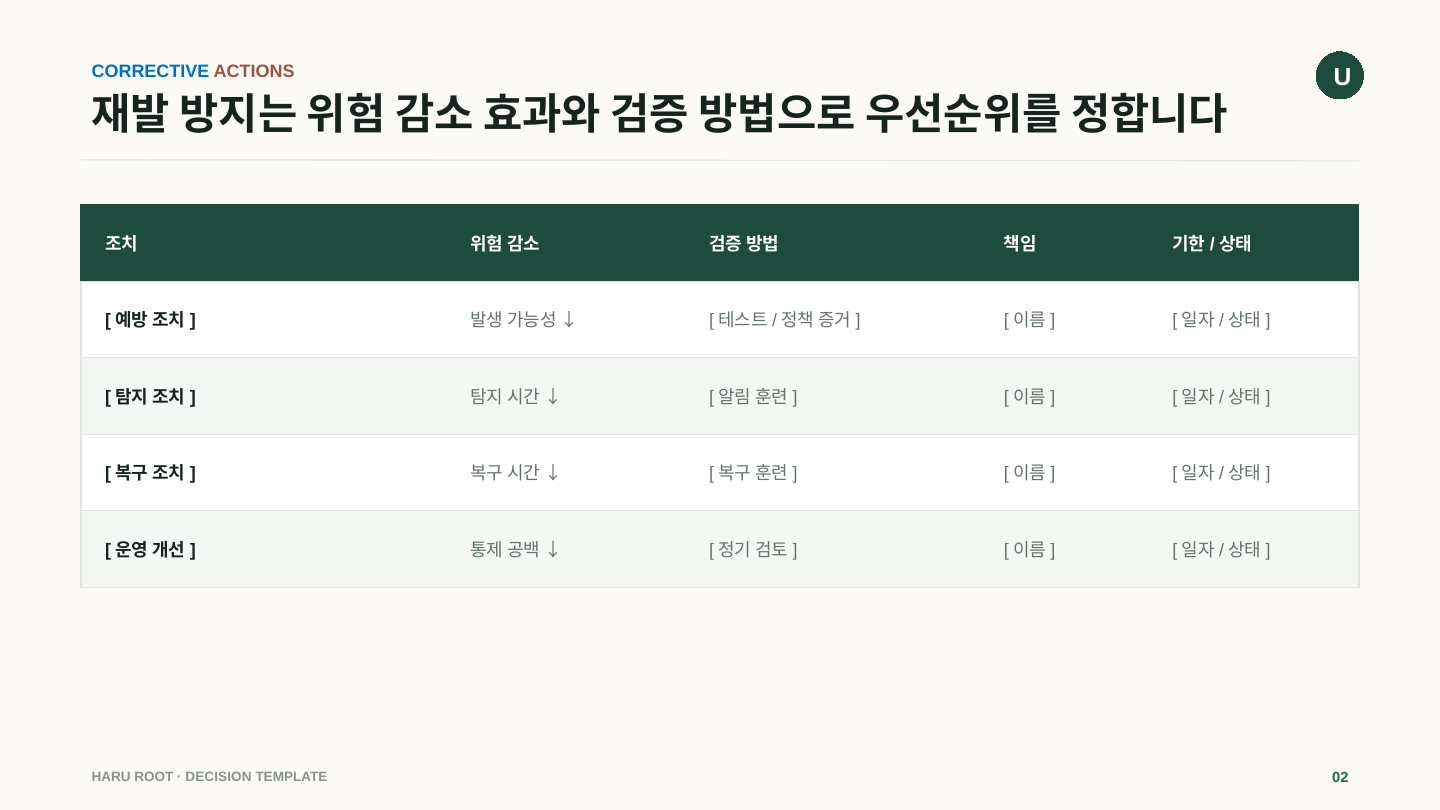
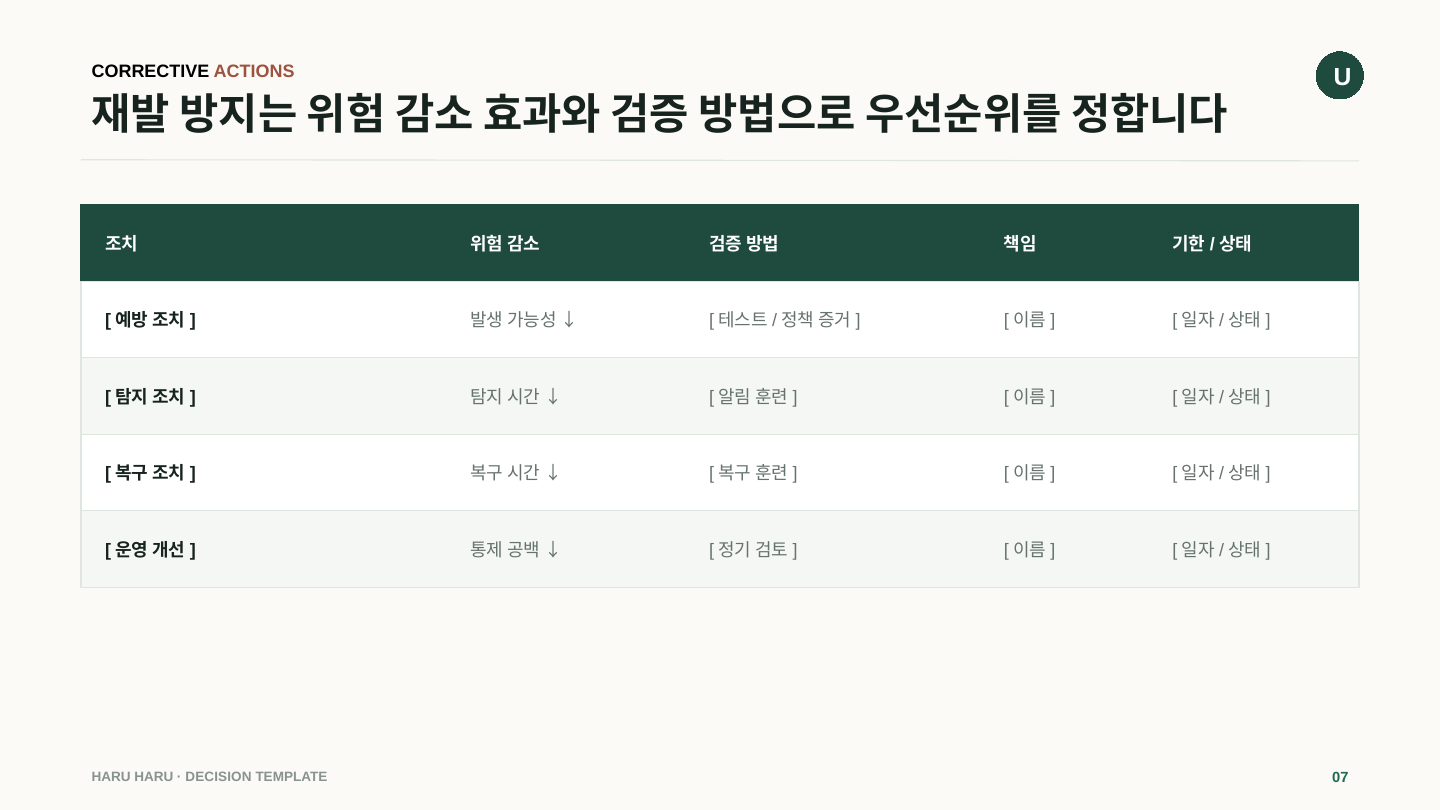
CORRECTIVE colour: blue -> black (150, 71)
HARU ROOT: ROOT -> HARU (154, 777)
02: 02 -> 07 (1340, 777)
